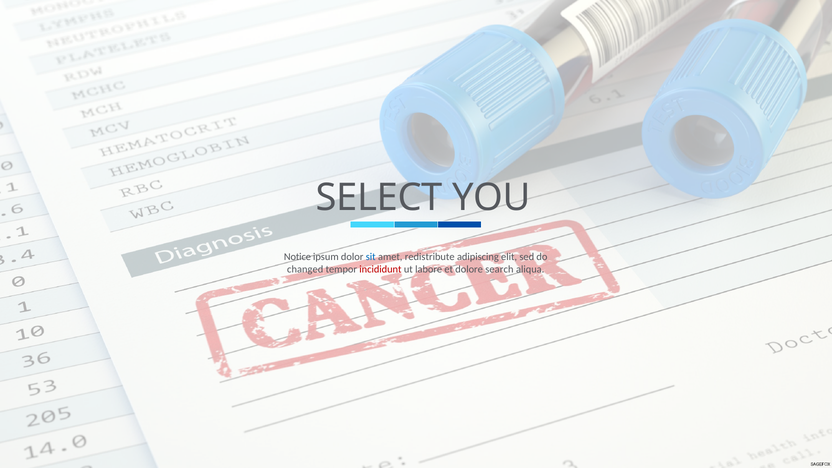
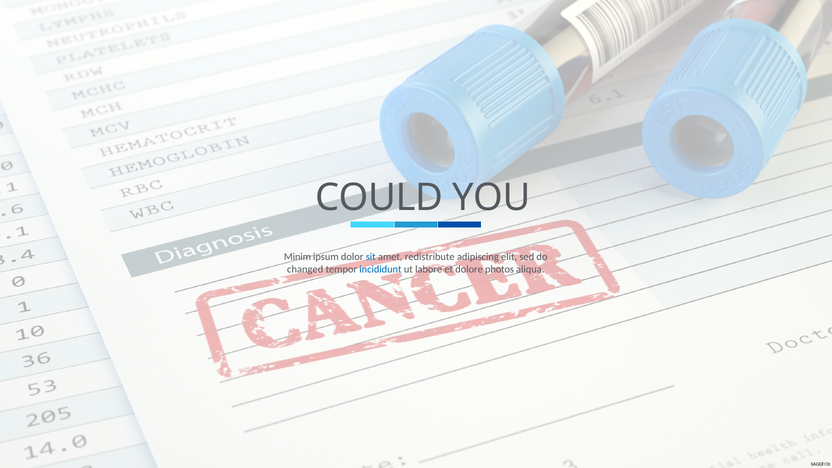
SELECT: SELECT -> COULD (379, 197)
Notice: Notice -> Minim (297, 257)
incididunt colour: red -> blue (380, 269)
search: search -> photos (500, 269)
